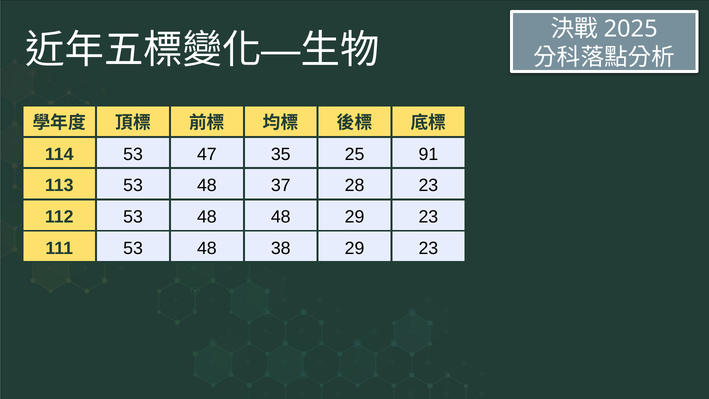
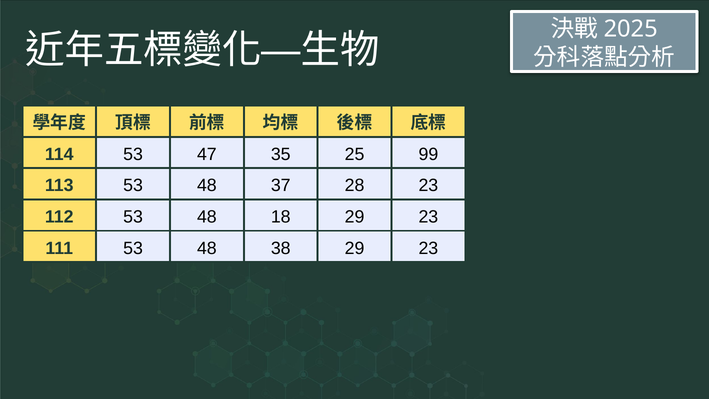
91: 91 -> 99 (428, 154)
48 48: 48 -> 18 (281, 217)
